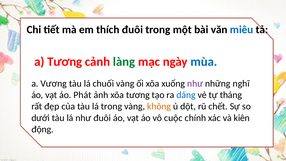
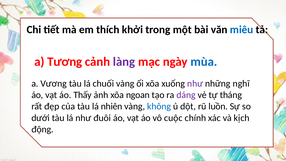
thích đuôi: đuôi -> khởi (132, 30)
làng colour: green -> purple (124, 62)
Phát: Phát -> Thấy (83, 95)
xõa tương: tương -> ngoan (138, 95)
dáng colour: blue -> purple (186, 95)
lá trong: trong -> nhiên (112, 106)
không colour: orange -> blue (159, 106)
chết: chết -> luồn (218, 106)
kiên: kiên -> kịch (242, 118)
